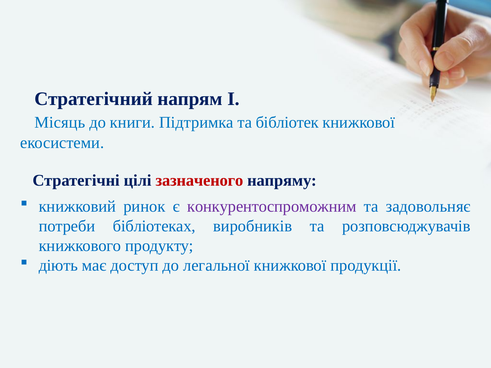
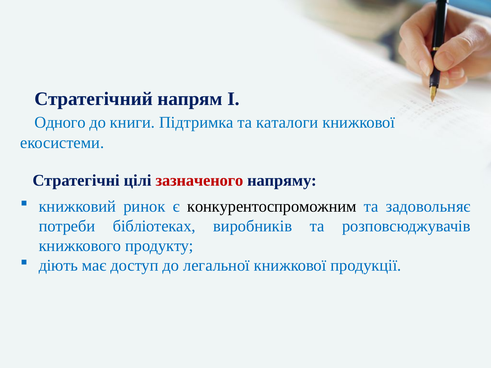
Місяць: Місяць -> Одного (60, 123)
бібліотек: бібліотек -> каталоги (287, 123)
конкурентоспроможним colour: purple -> black (272, 207)
